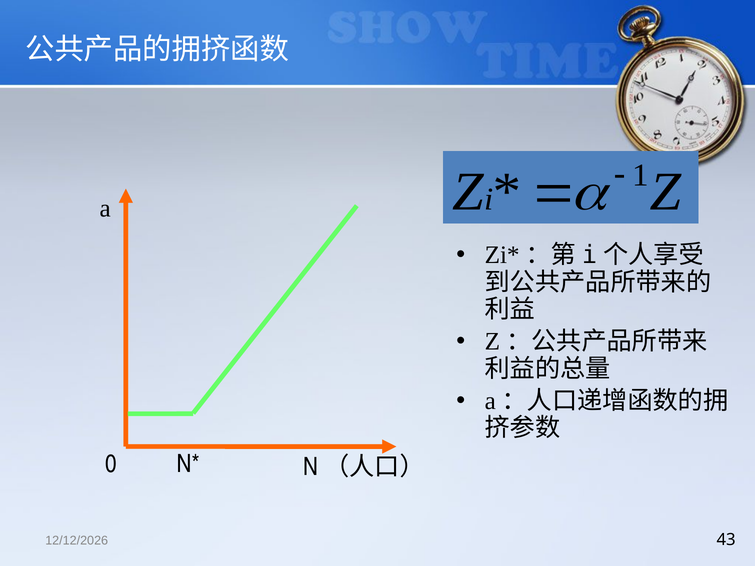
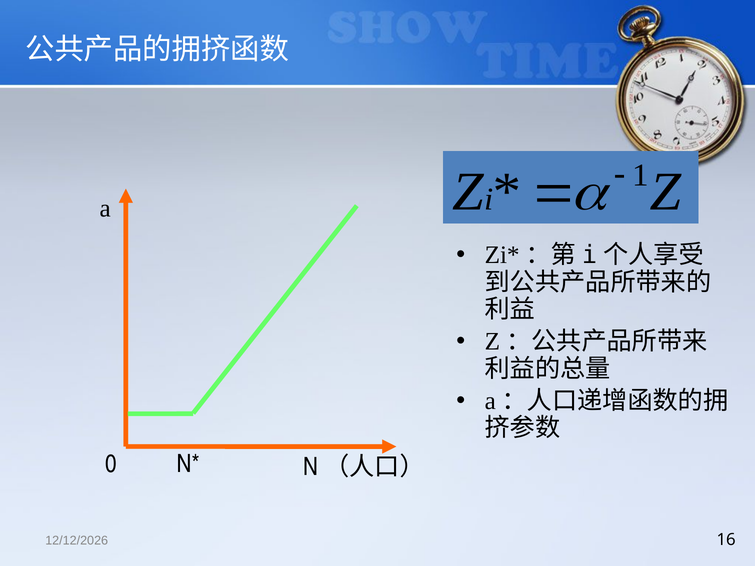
43: 43 -> 16 (726, 540)
